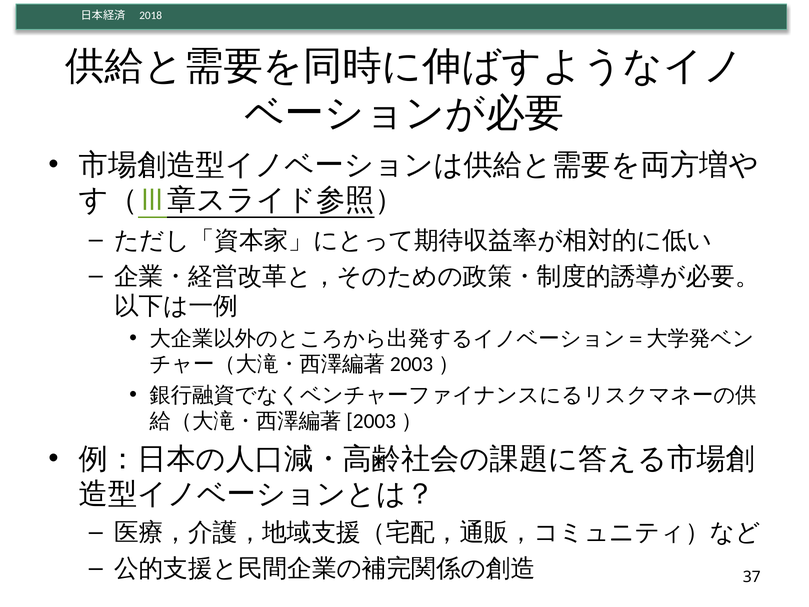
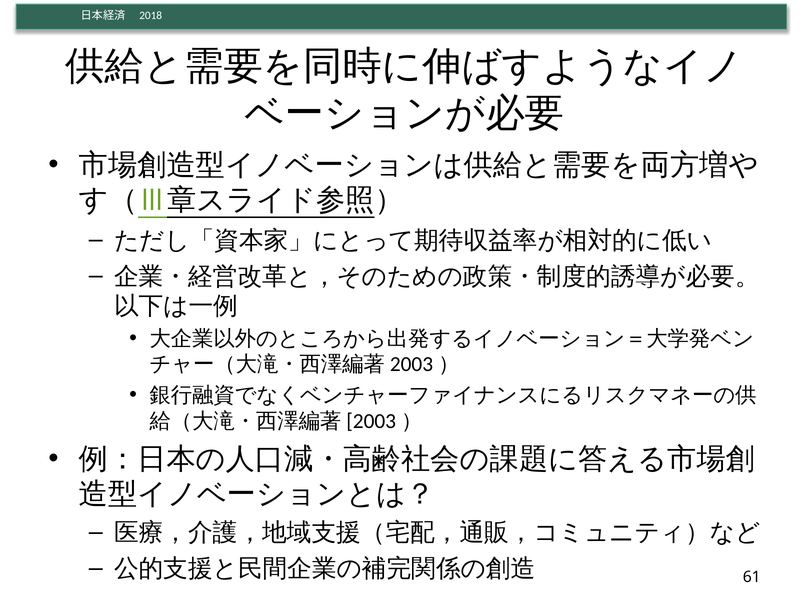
37: 37 -> 61 (752, 577)
